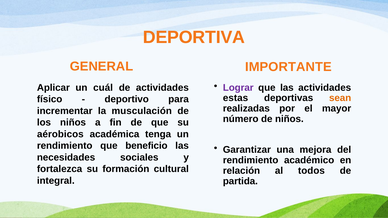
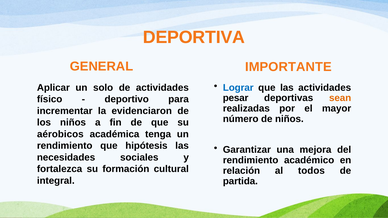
Lograr colour: purple -> blue (238, 88)
cuál: cuál -> solo (103, 88)
estas: estas -> pesar (236, 98)
musculación: musculación -> evidenciaron (142, 111)
beneficio: beneficio -> hipótesis (146, 146)
